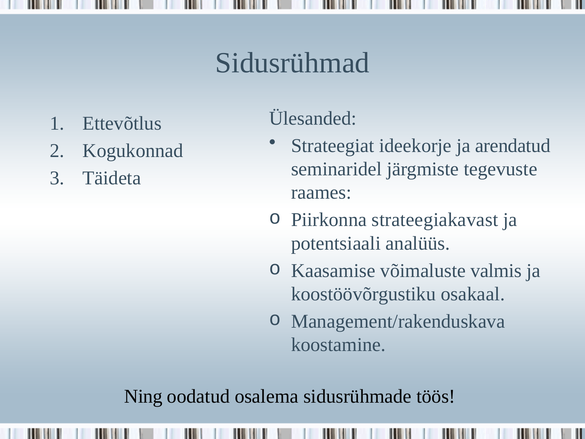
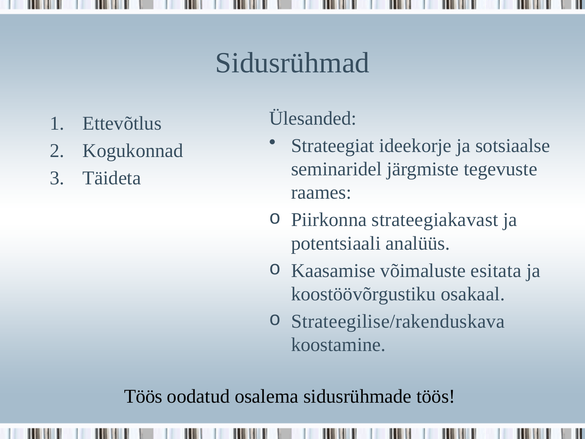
arendatud: arendatud -> sotsiaalse (513, 146)
valmis: valmis -> esitata (496, 270)
Management/rakenduskava: Management/rakenduskava -> Strateegilise/rakenduskava (398, 321)
Ning: Ning -> Töös (143, 396)
